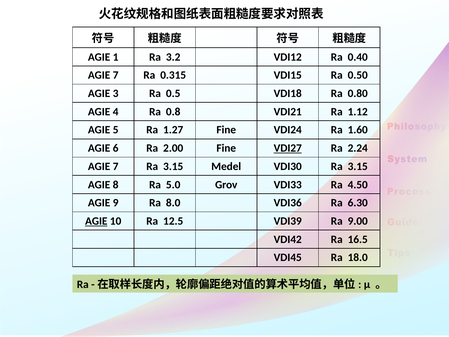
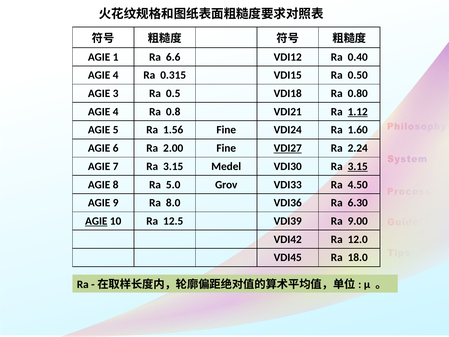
3.2: 3.2 -> 6.6 (173, 57)
7: 7 -> 4 (116, 75)
1.12 underline: none -> present (358, 112)
1.27: 1.27 -> 1.56 (173, 130)
3.15 underline: none -> present (358, 166)
16.5: 16.5 -> 12.0 (358, 239)
